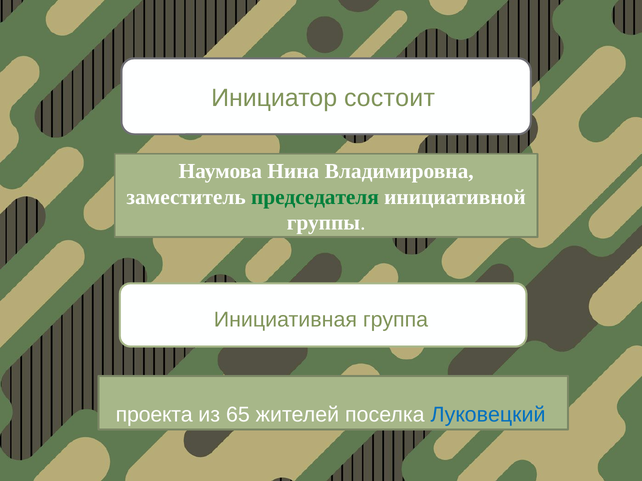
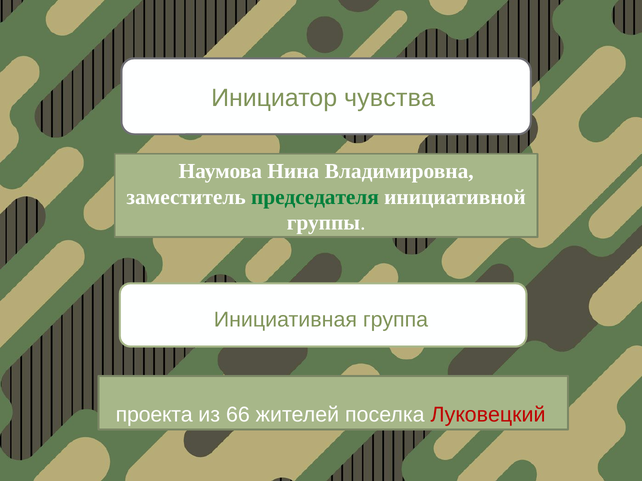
состоит: состоит -> чувства (390, 98)
65: 65 -> 66 (238, 415)
Луковецкий colour: blue -> red (488, 415)
